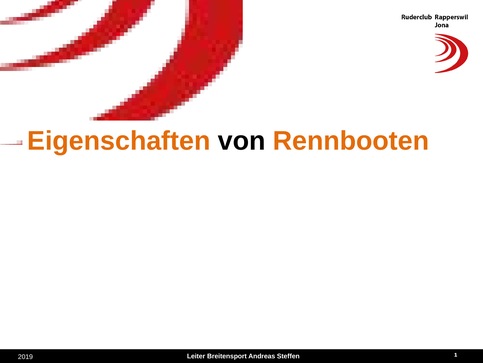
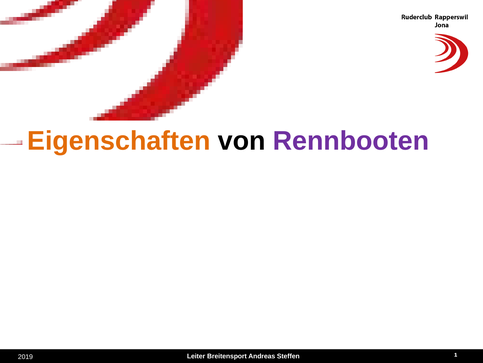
Rennbooten colour: orange -> purple (351, 141)
